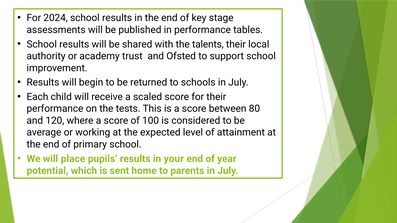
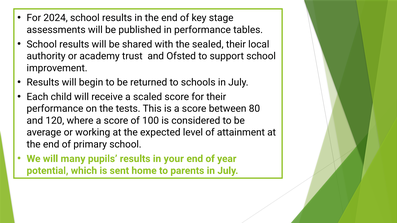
talents: talents -> sealed (208, 44)
place: place -> many (73, 159)
